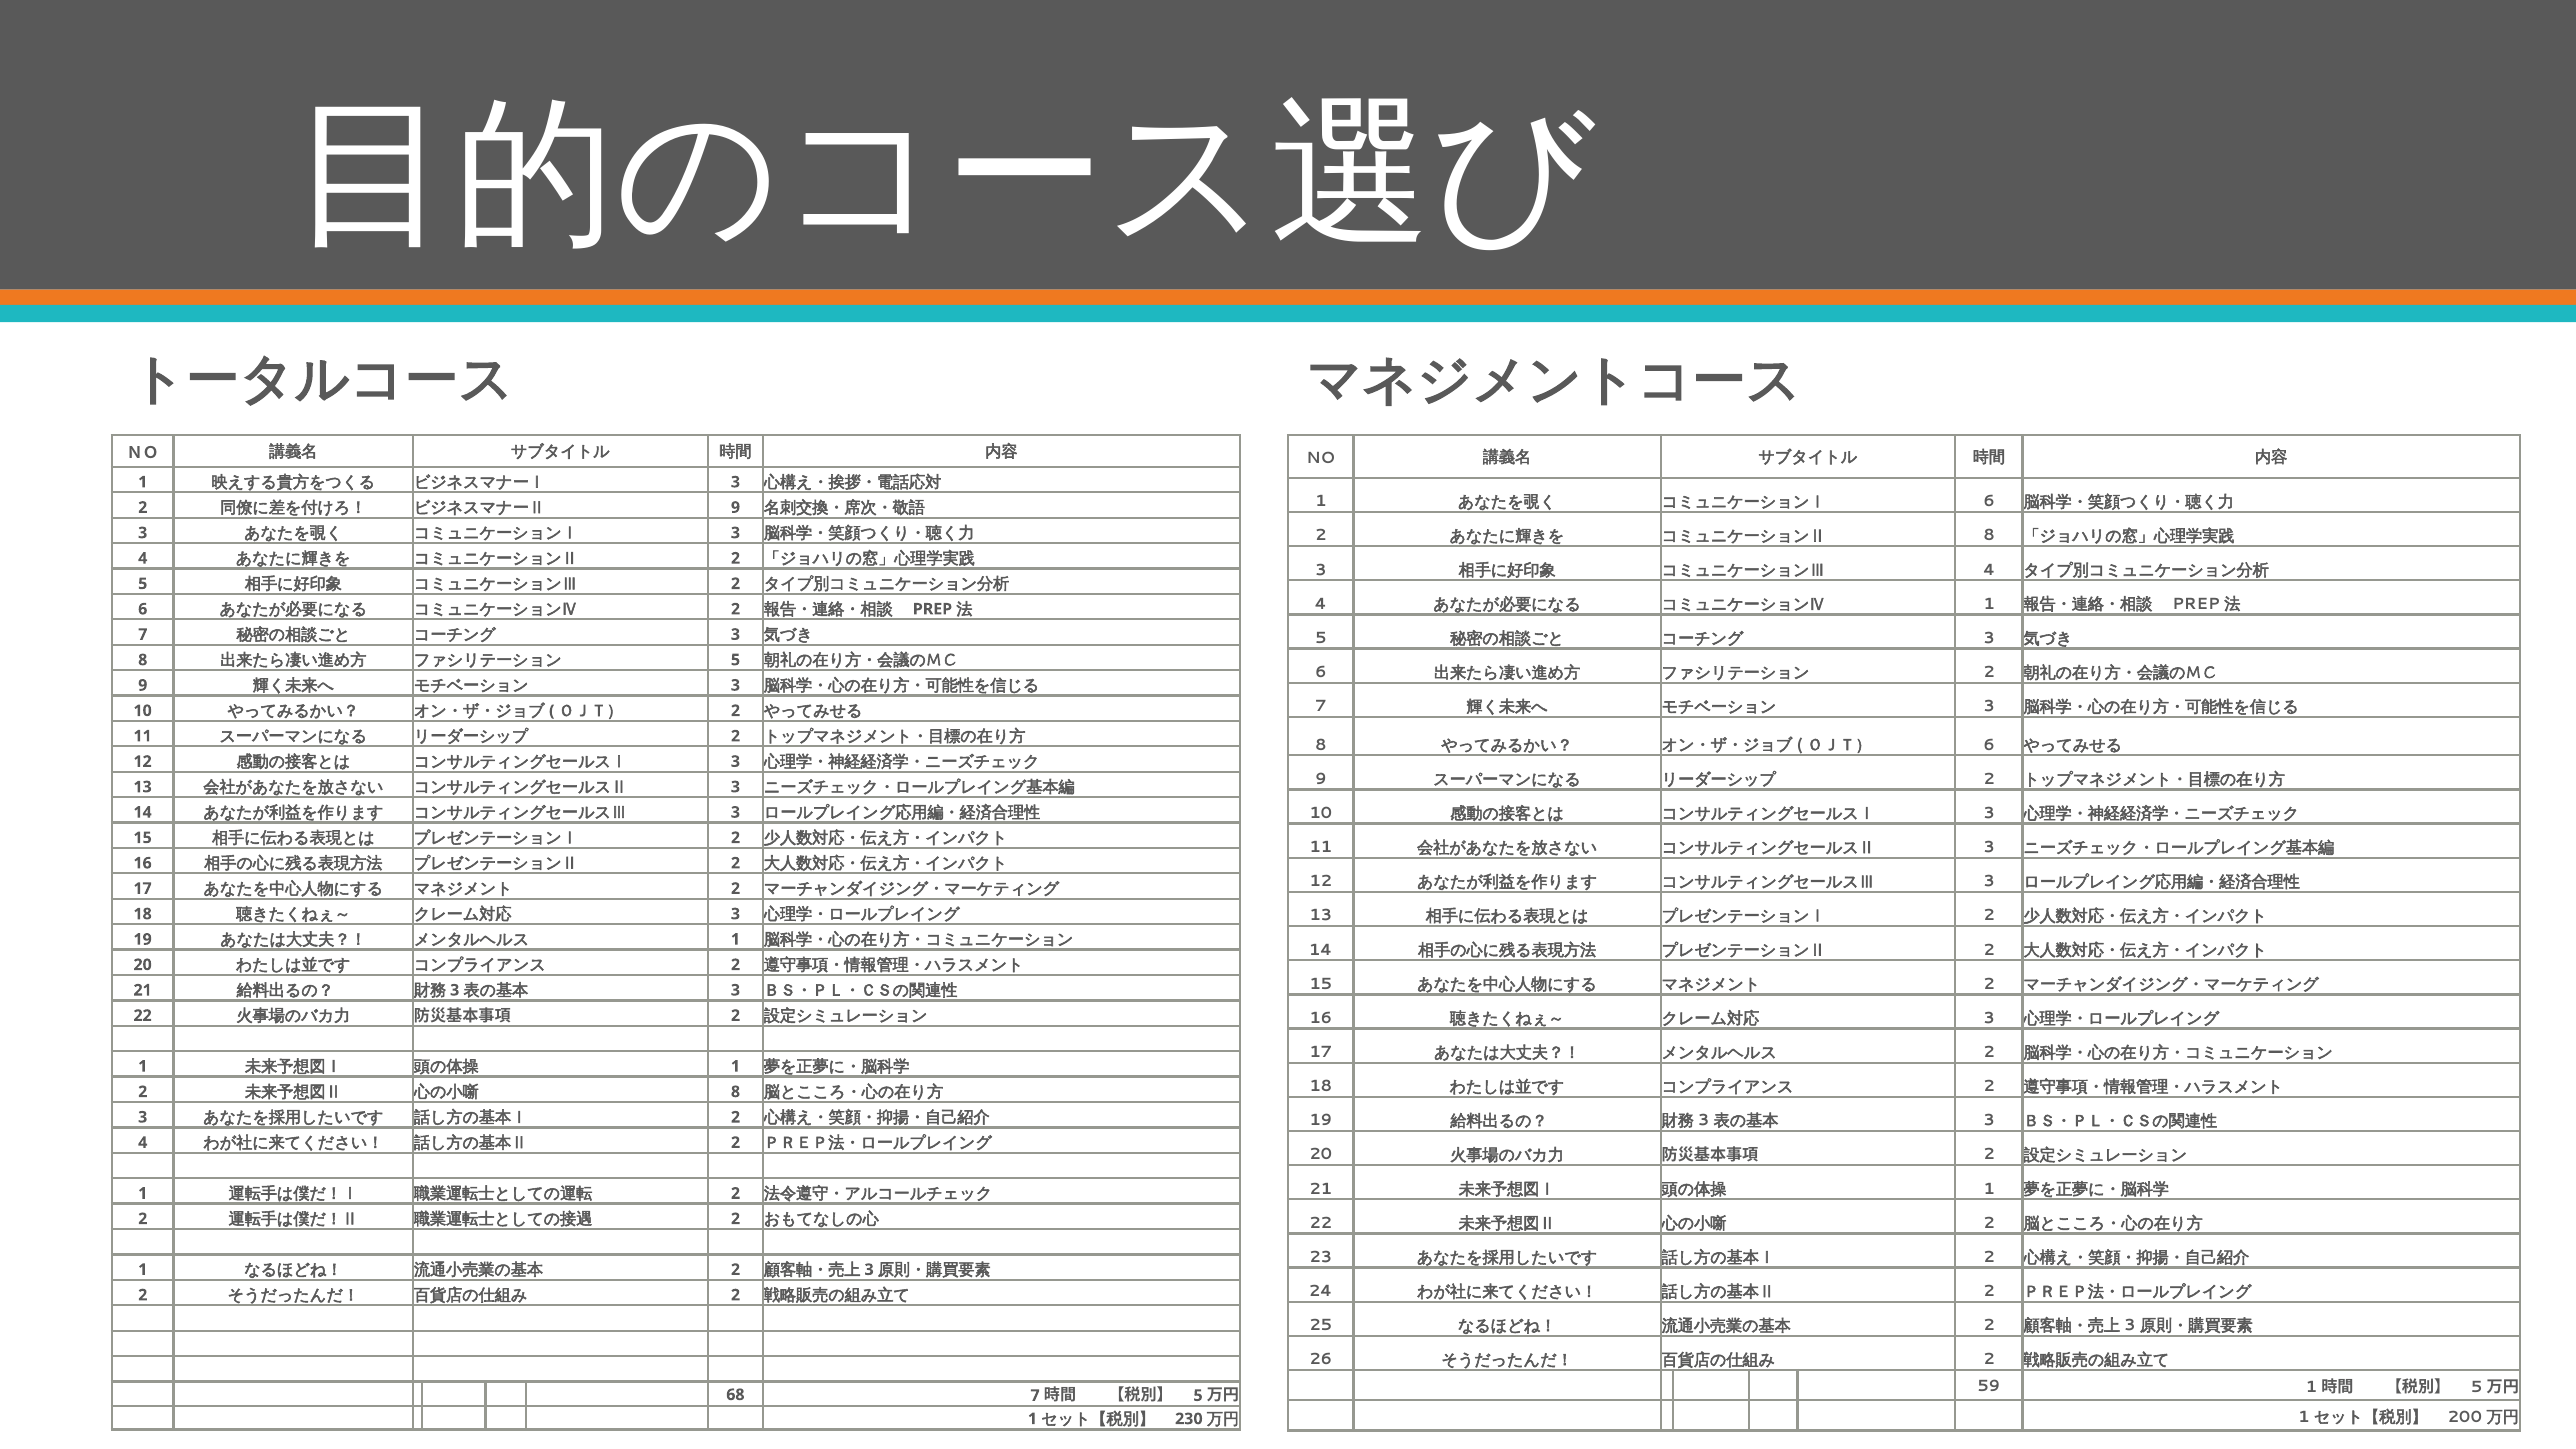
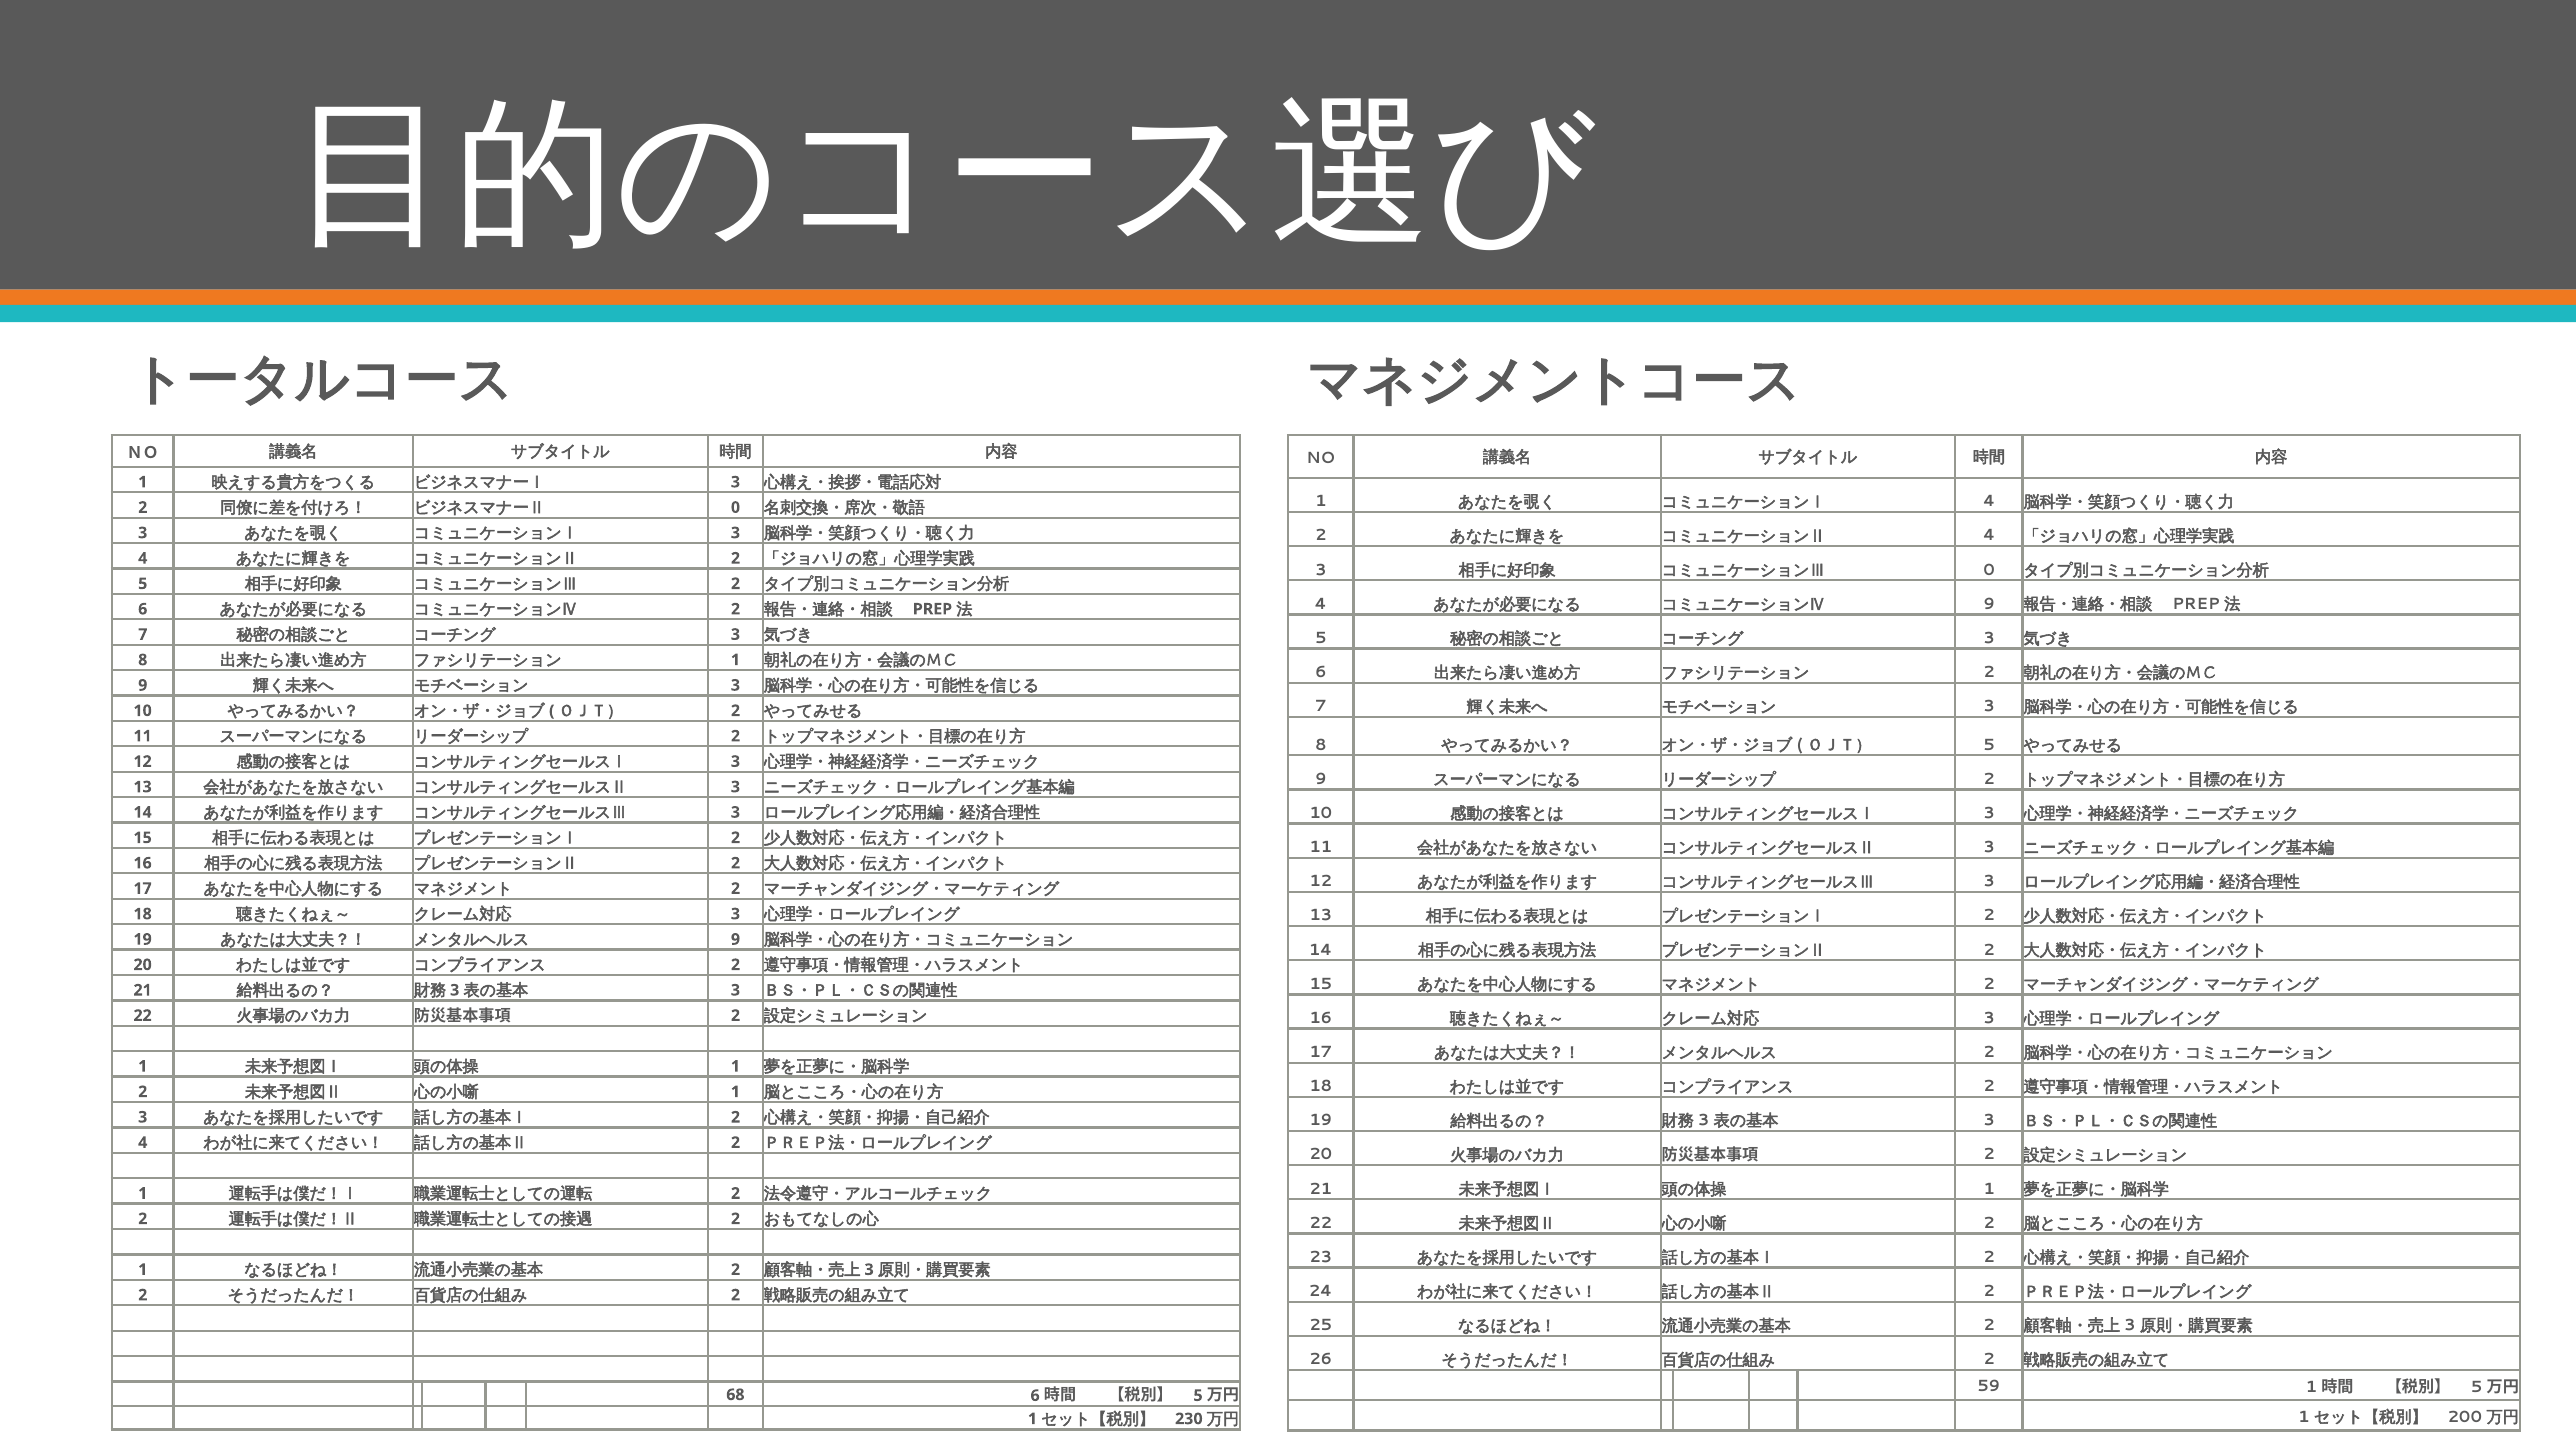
6: 6 -> 4 (1989, 501)
9: 9 -> 0 (735, 507)
8: 8 -> 4 (1989, 536)
4: 4 -> 0 (1989, 570)
1: 1 -> 9 (1989, 604)
5: 5 -> 1 (735, 660)
6: 6 -> 5 (1989, 745)
1: 1 -> 9 (735, 939)
8: 8 -> 1 (735, 1092)
68 7: 7 -> 6 (1035, 1396)
